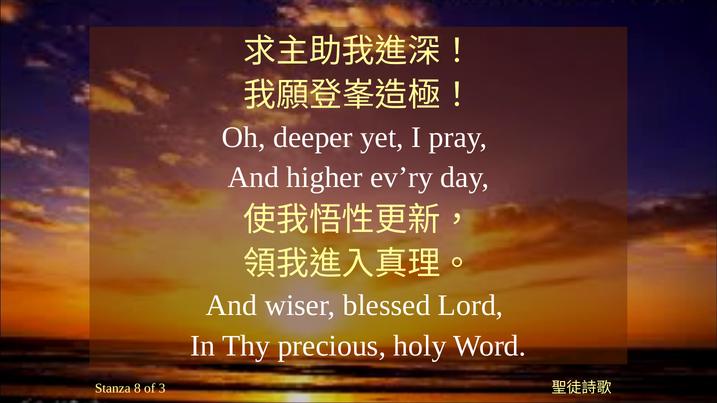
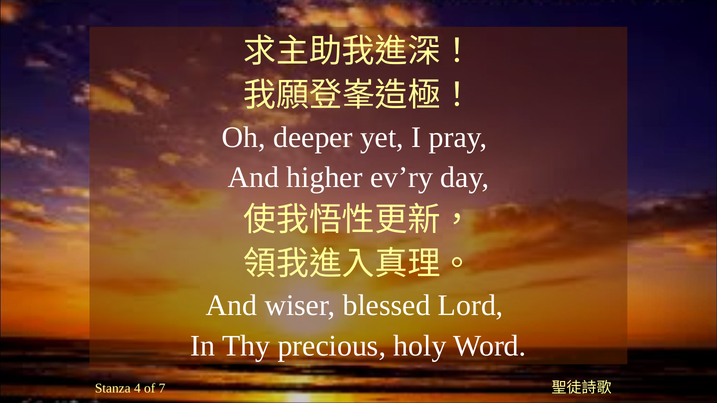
8: 8 -> 4 (137, 389)
3: 3 -> 7 (162, 389)
